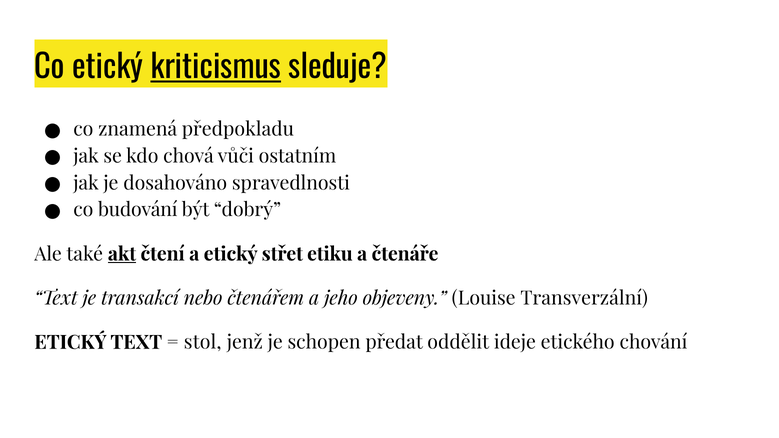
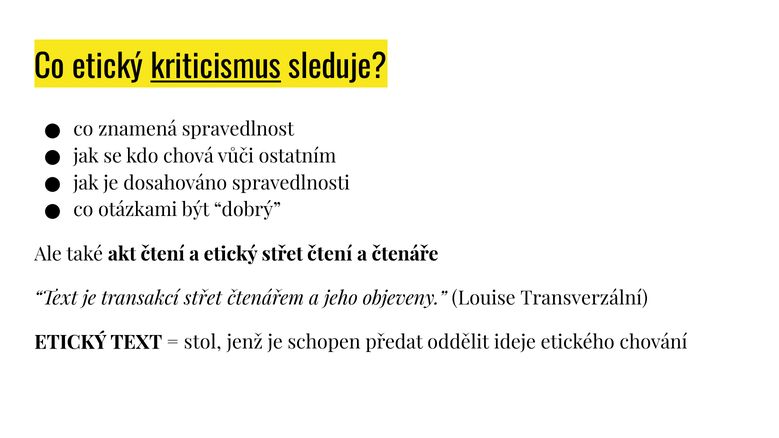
předpokladu: předpokladu -> spravedlnost (238, 129)
budování: budování -> otázkami (138, 210)
akt underline: present -> none (122, 254)
střet etiku: etiku -> čtení (330, 254)
transakcí nebo: nebo -> střet (203, 298)
